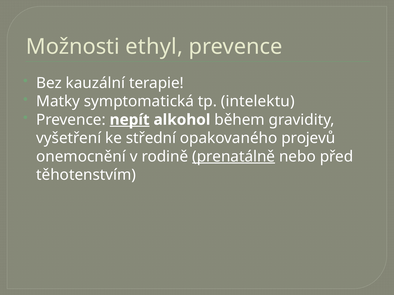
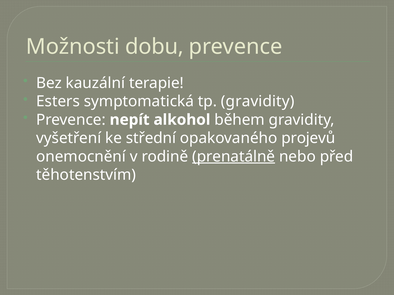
ethyl: ethyl -> dobu (154, 47)
Matky: Matky -> Esters (58, 102)
tp intelektu: intelektu -> gravidity (258, 102)
nepít underline: present -> none (130, 120)
